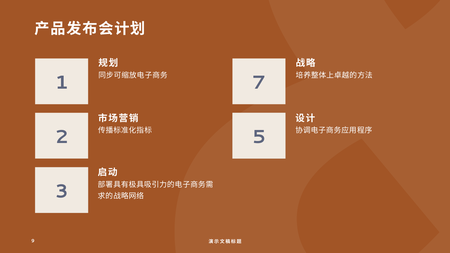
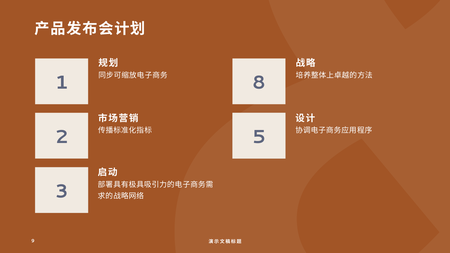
7: 7 -> 8 (259, 83)
